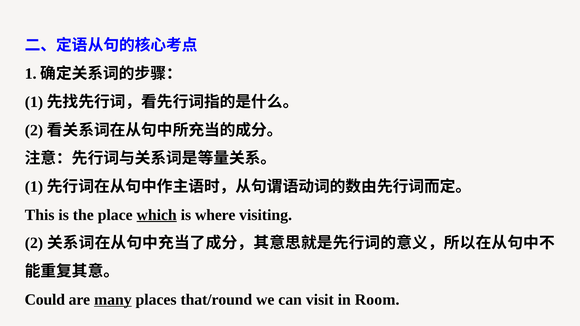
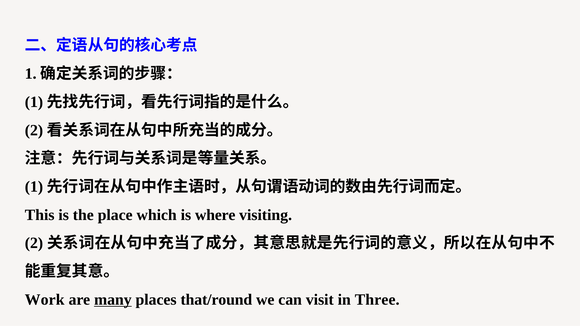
which underline: present -> none (157, 215)
Could: Could -> Work (45, 300)
Room: Room -> Three (377, 300)
